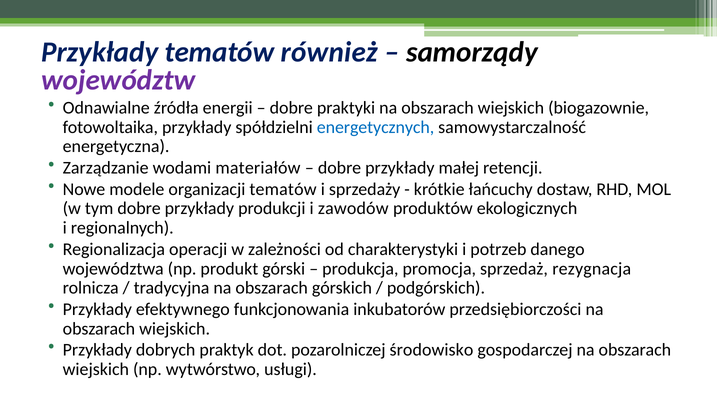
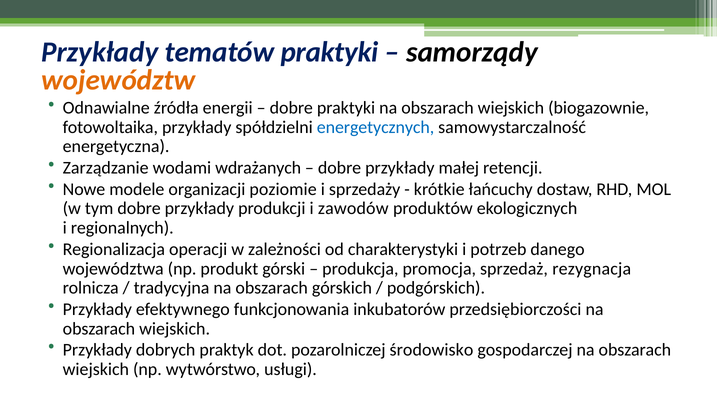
tematów również: również -> praktyki (330, 52)
województw colour: purple -> orange (118, 80)
materiałów: materiałów -> wdrażanych (258, 168)
organizacji tematów: tematów -> poziomie (283, 189)
